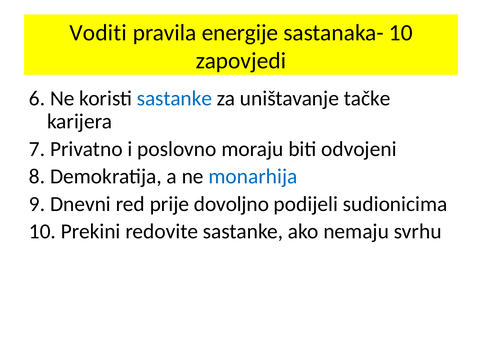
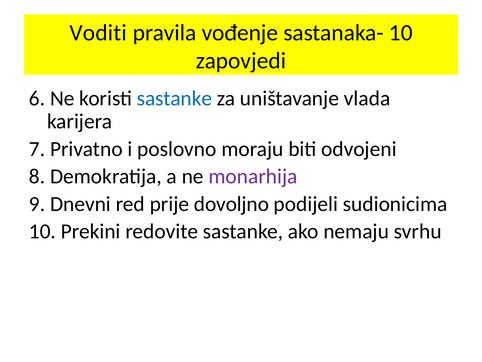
energije: energije -> vođenje (240, 33)
tačke: tačke -> vlada (367, 98)
monarhija colour: blue -> purple (253, 176)
